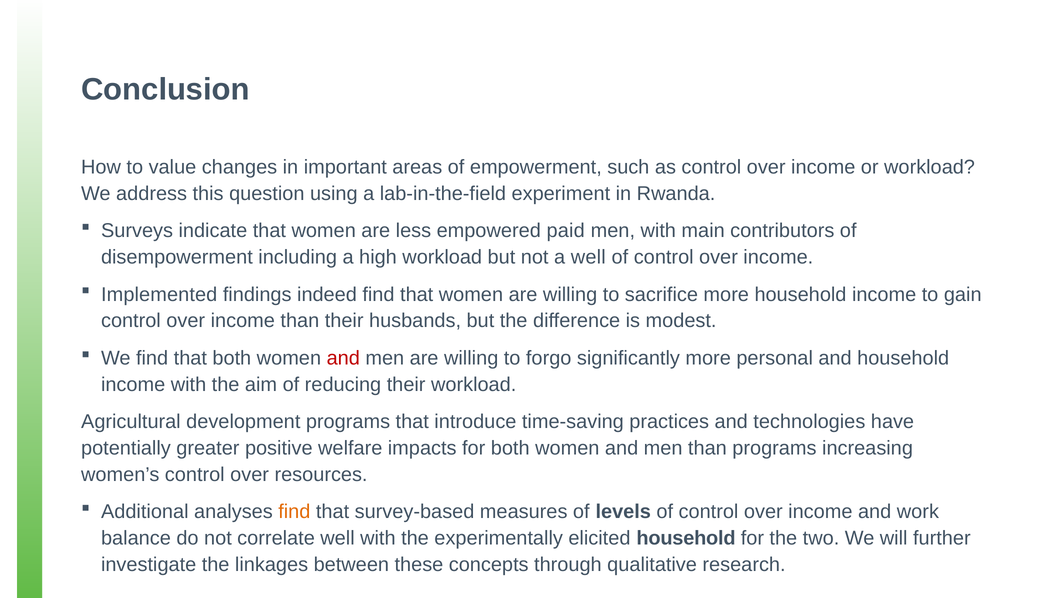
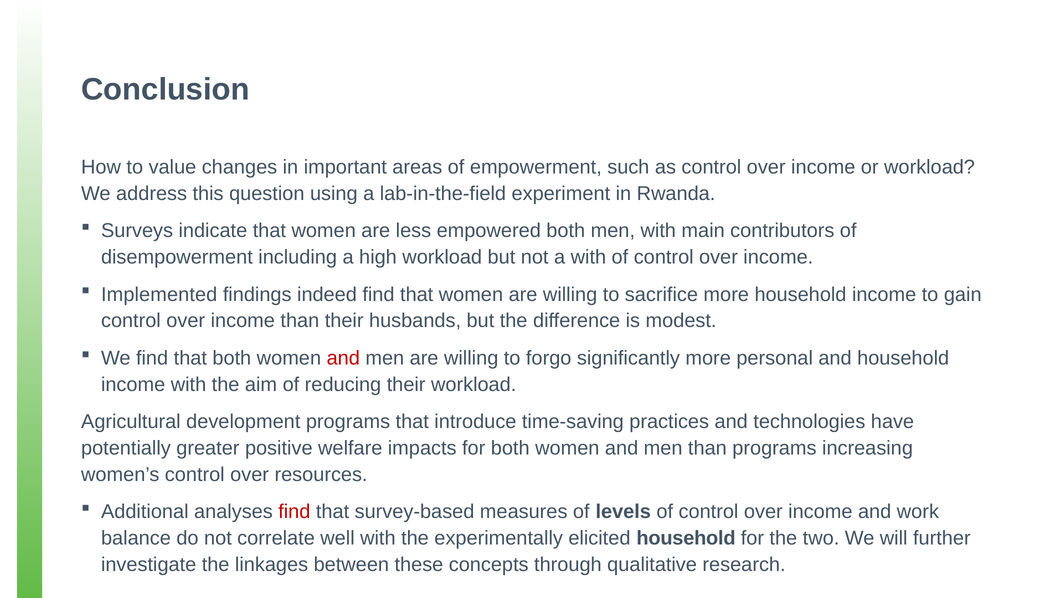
empowered paid: paid -> both (566, 231)
a well: well -> with (588, 257)
find colour: orange -> red (294, 512)
